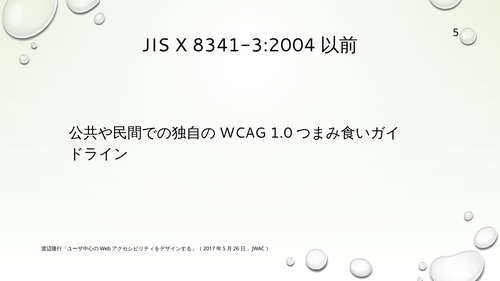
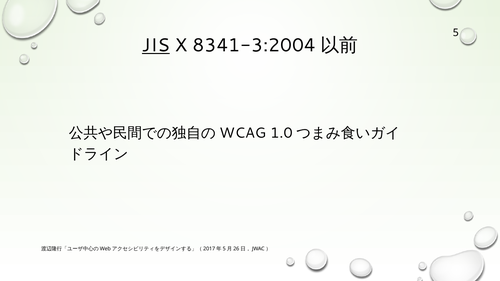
JIS underline: none -> present (156, 46)
